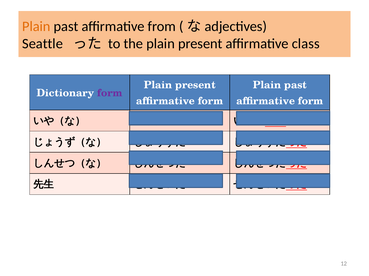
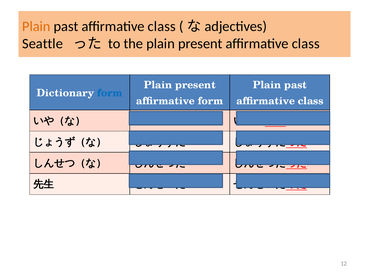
from: from -> class (162, 27)
form colour: purple -> blue (110, 93)
form: form -> class (311, 101)
